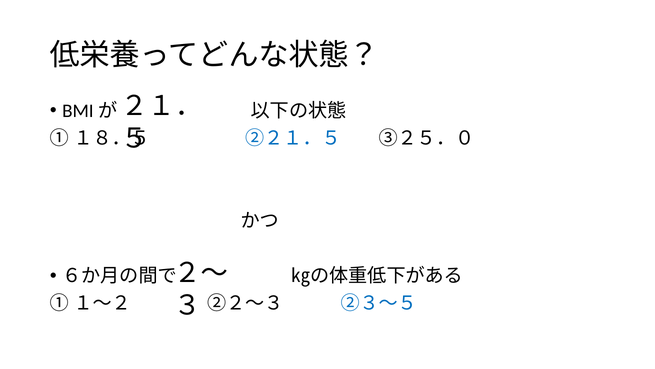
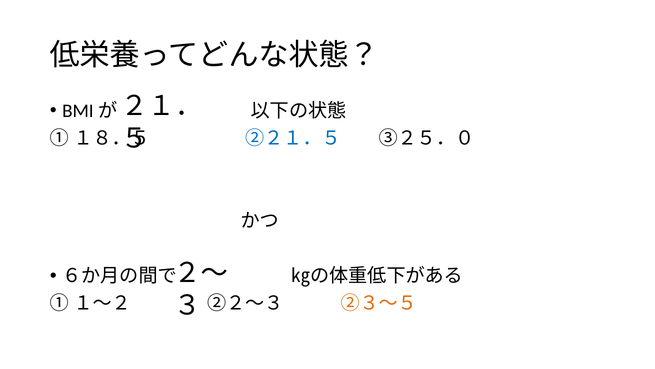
②３～５ colour: blue -> orange (379, 303)
